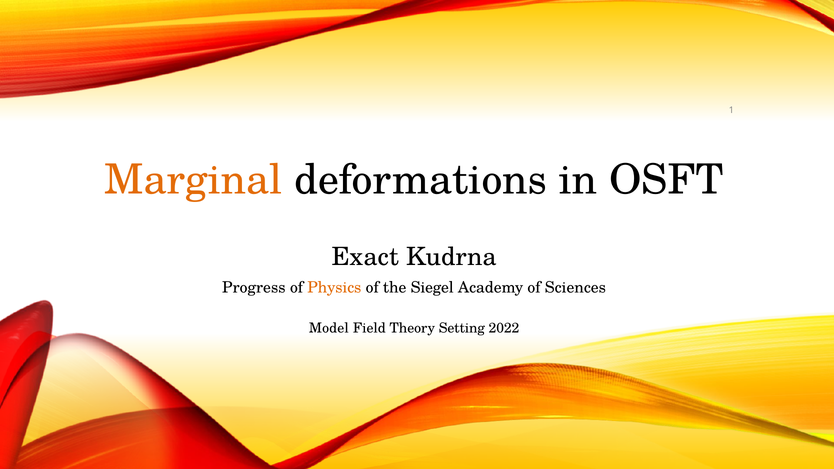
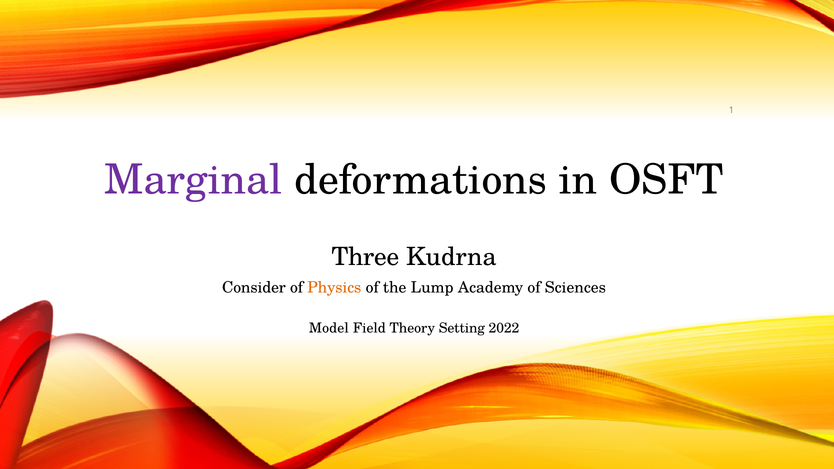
Marginal colour: orange -> purple (194, 180)
Exact: Exact -> Three (365, 257)
Progress: Progress -> Consider (254, 288)
Siegel: Siegel -> Lump (432, 288)
